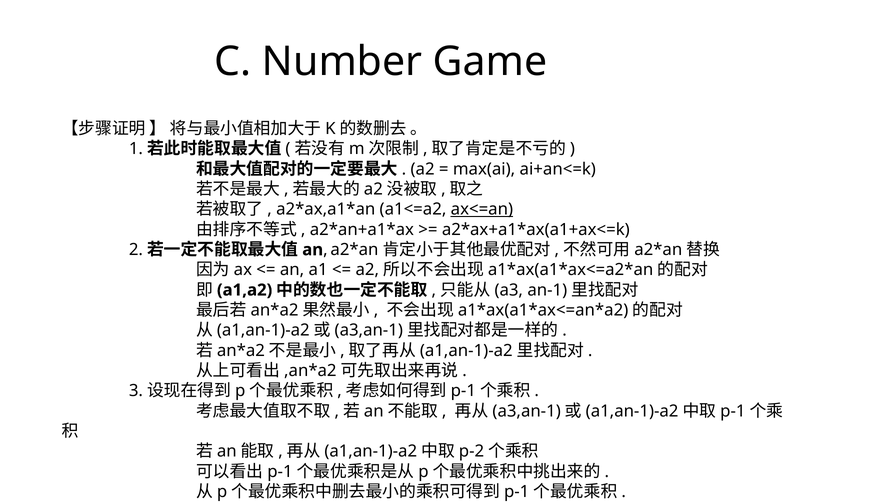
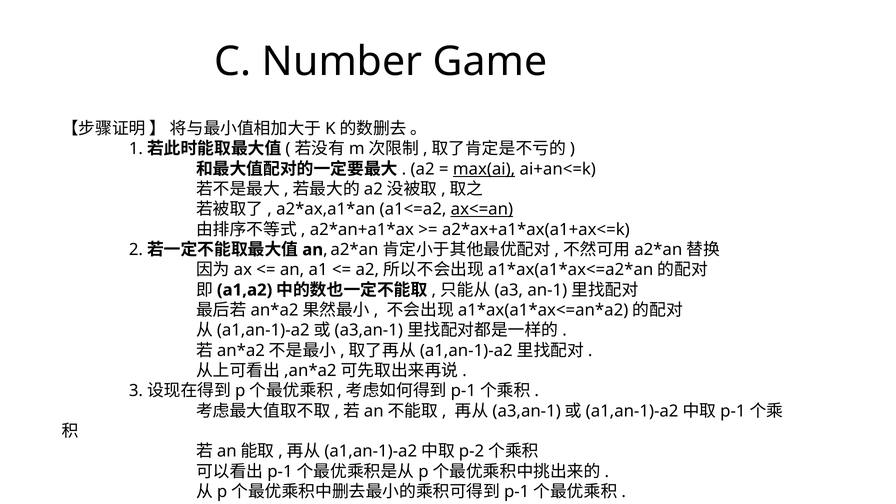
max(ai underline: none -> present (484, 169)
